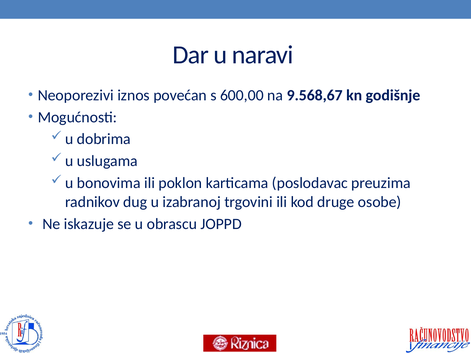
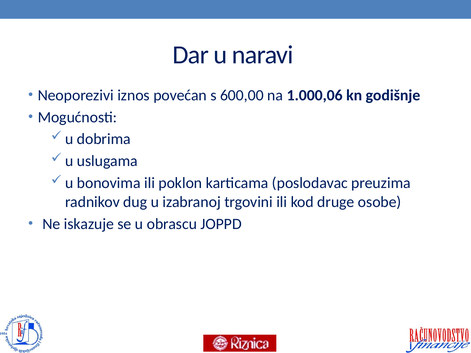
9.568,67: 9.568,67 -> 1.000,06 (315, 95)
